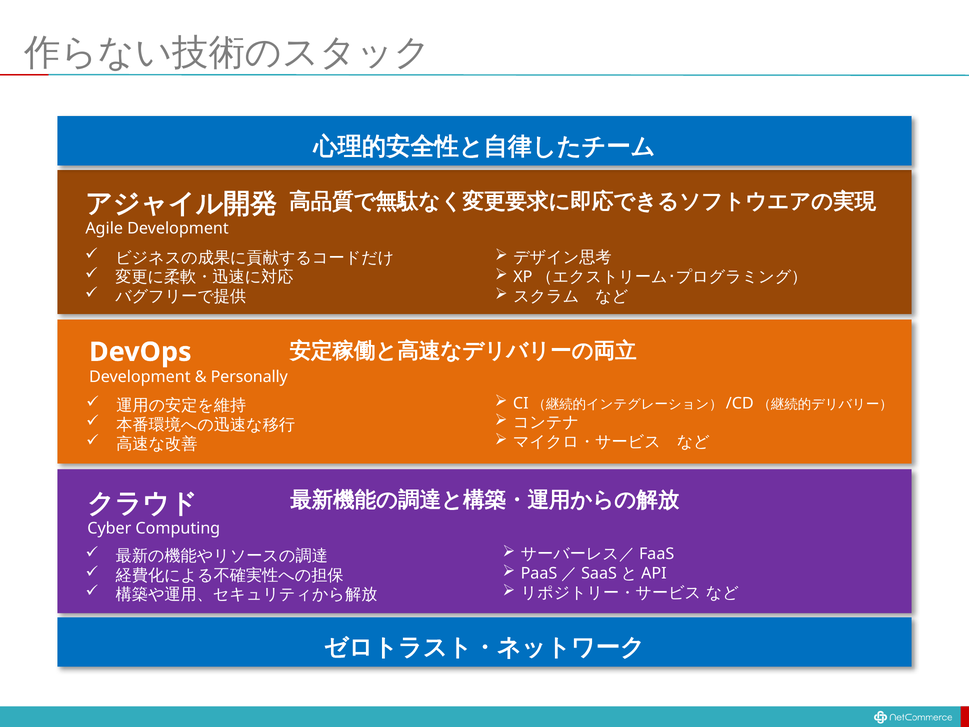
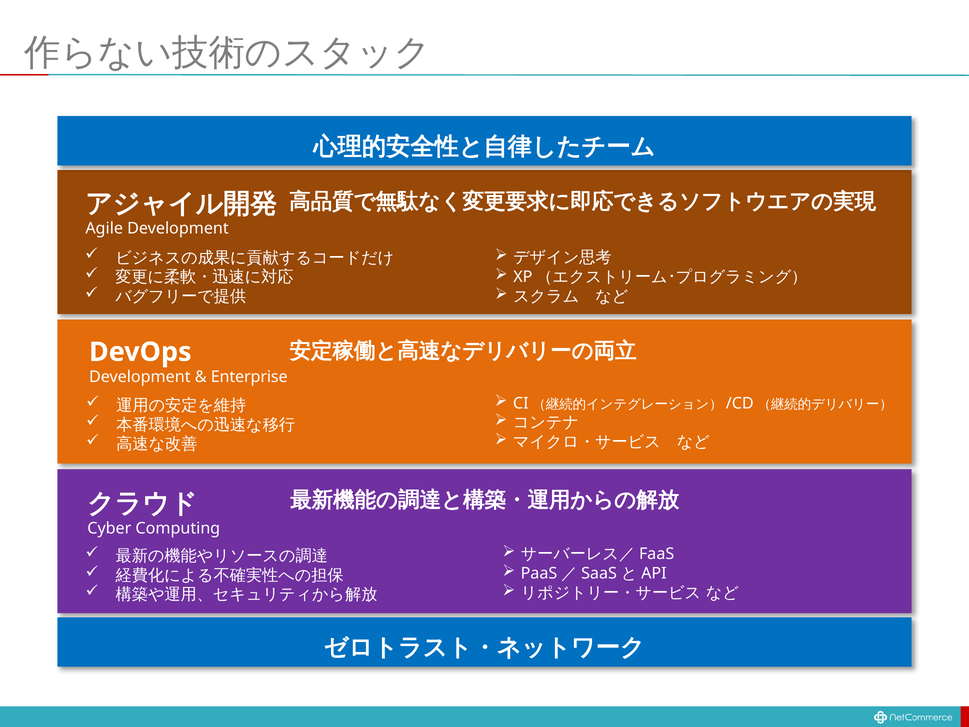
Personally: Personally -> Enterprise (249, 377)
